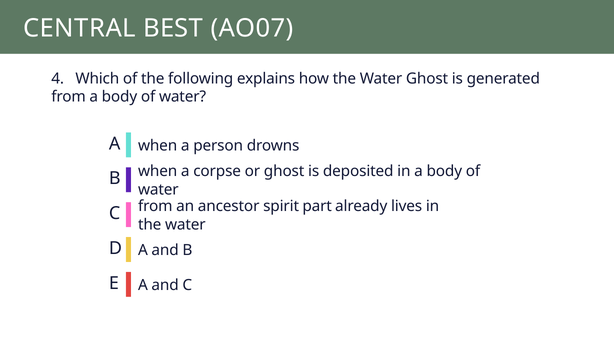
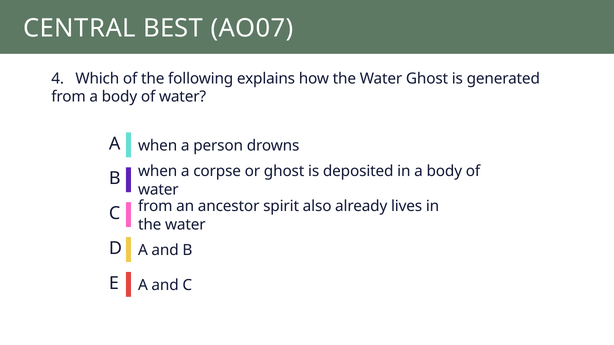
part: part -> also (317, 206)
